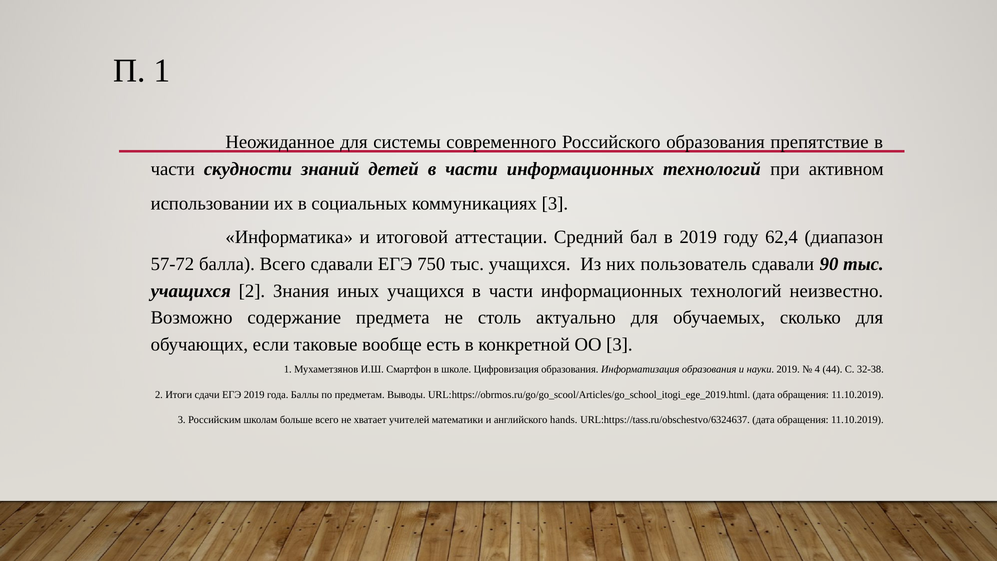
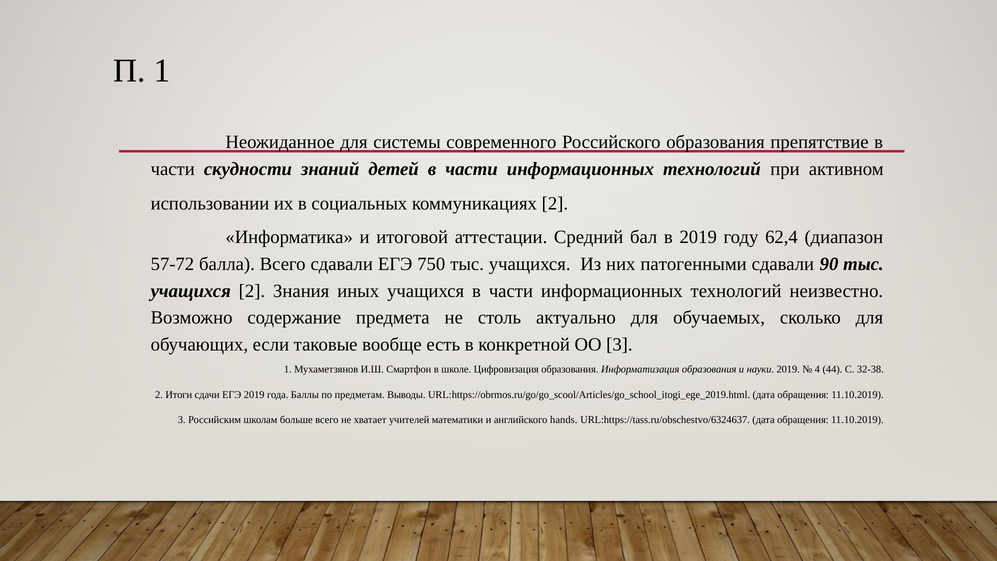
коммуникациях 3: 3 -> 2 (555, 204)
пользователь: пользователь -> патогенными (694, 264)
